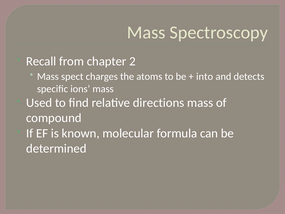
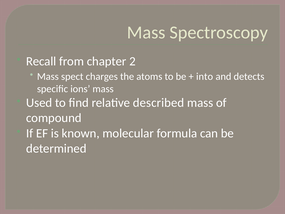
directions: directions -> described (159, 103)
